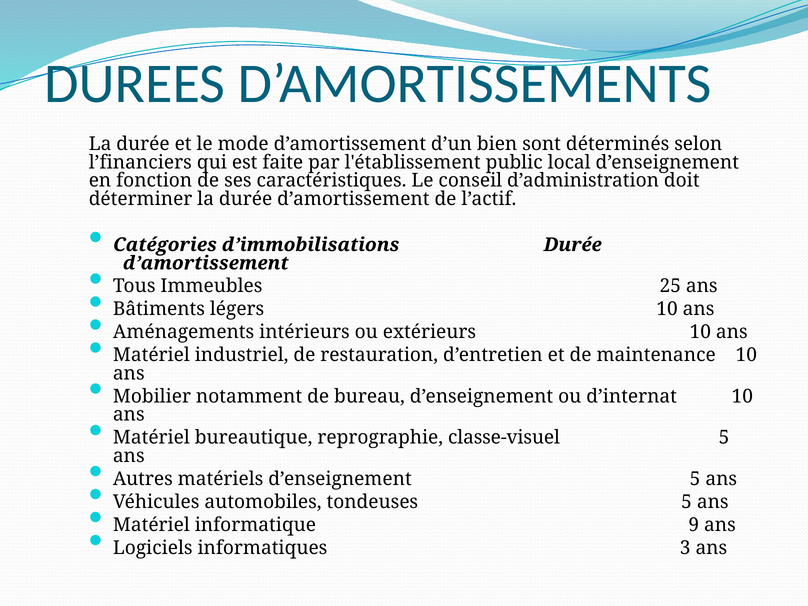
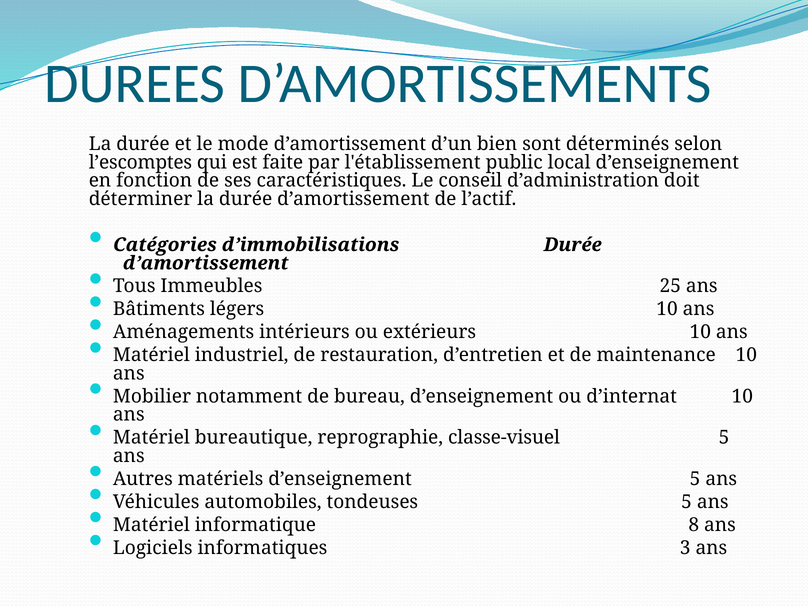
l’financiers: l’financiers -> l’escomptes (140, 162)
9: 9 -> 8 (694, 525)
